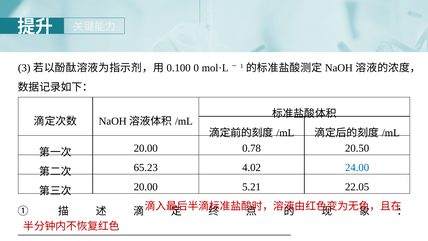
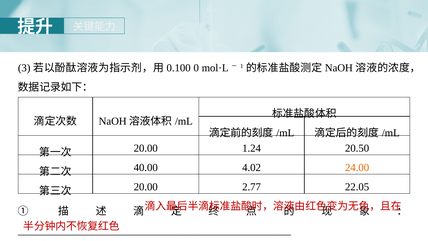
0.78: 0.78 -> 1.24 (252, 148)
65.23: 65.23 -> 40.00 (146, 167)
24.00 colour: blue -> orange (357, 167)
5.21: 5.21 -> 2.77 (252, 187)
